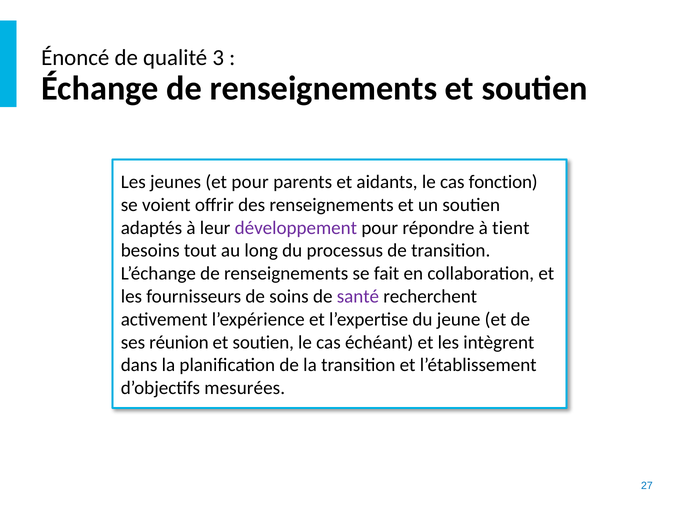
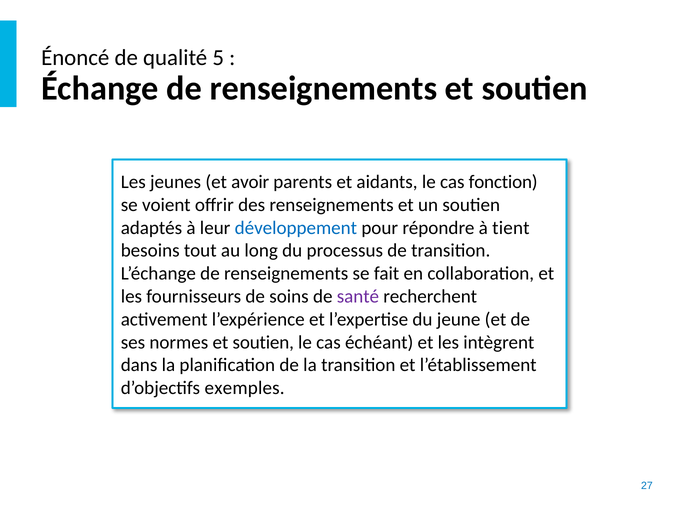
3: 3 -> 5 (218, 57)
et pour: pour -> avoir (250, 182)
développement colour: purple -> blue (296, 228)
réunion: réunion -> normes (179, 342)
mesurées: mesurées -> exemples (245, 388)
